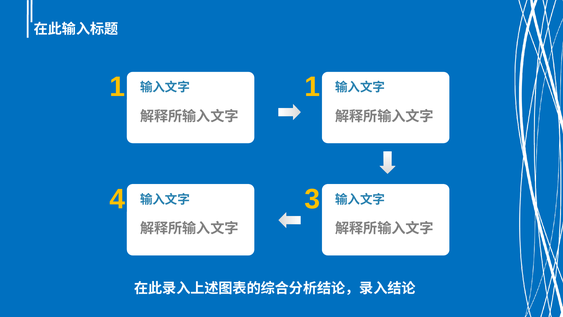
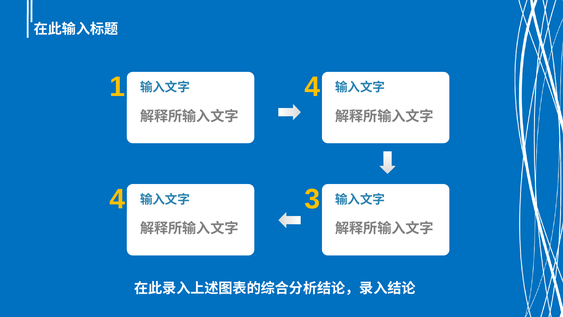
1: 1 -> 4 (312, 87)
